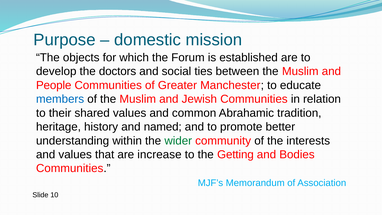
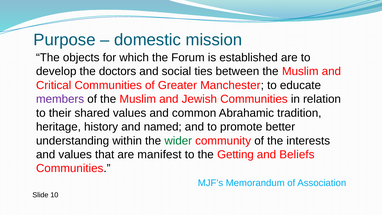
People: People -> Critical (54, 85)
members colour: blue -> purple (60, 99)
increase: increase -> manifest (159, 154)
Bodies: Bodies -> Beliefs (297, 154)
